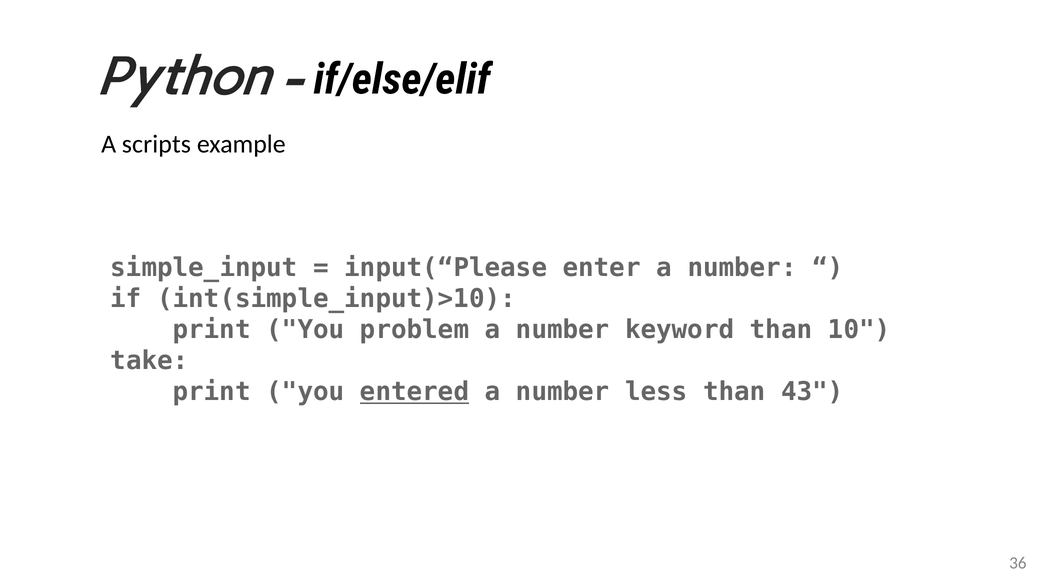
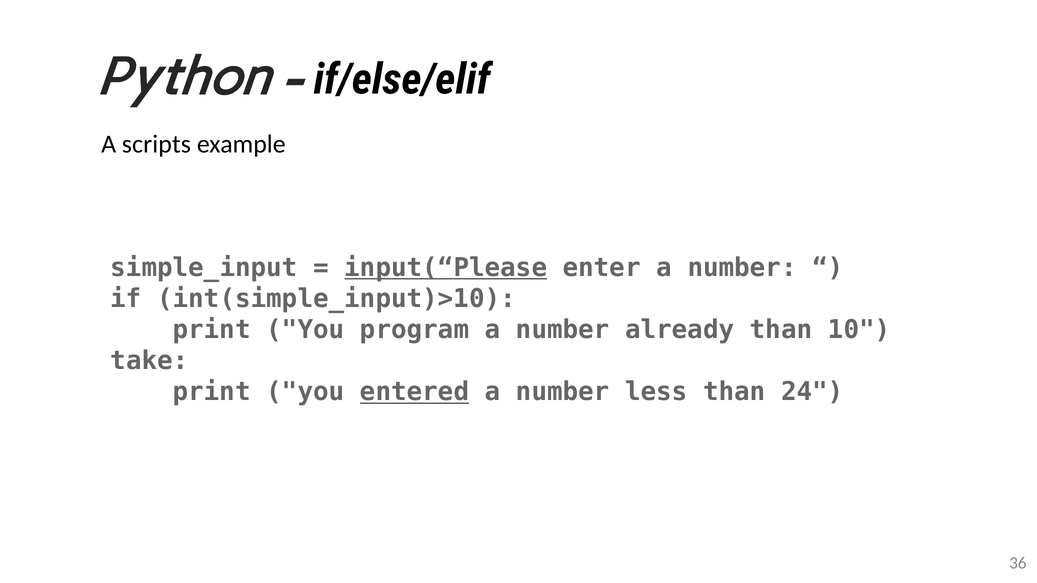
input(“Please underline: none -> present (446, 268)
problem: problem -> program (415, 330)
keyword: keyword -> already (680, 330)
43: 43 -> 24 (812, 392)
